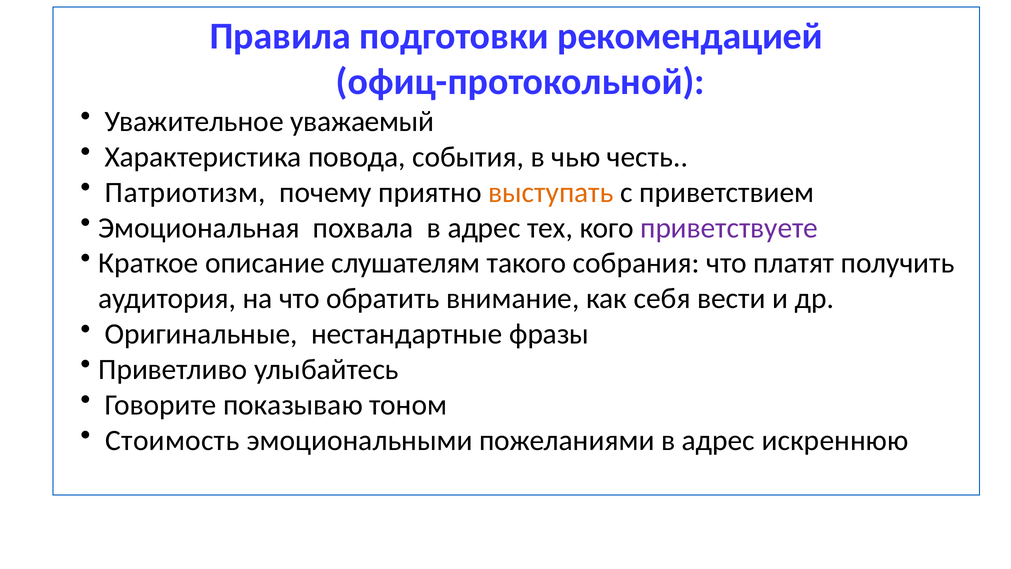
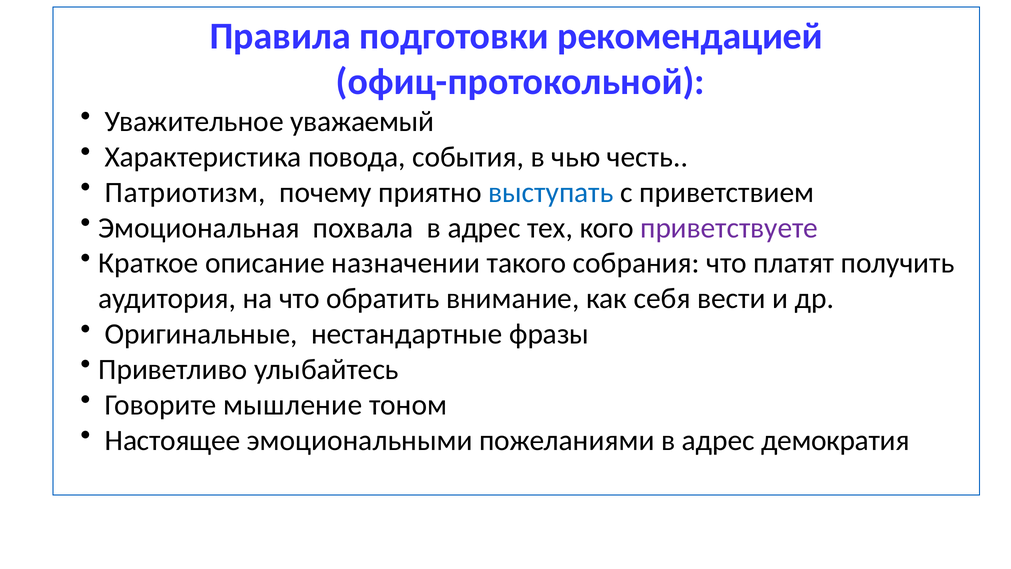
выступать colour: orange -> blue (551, 192)
слушателям: слушателям -> назначении (406, 263)
показываю: показываю -> мышление (293, 405)
Стоимость: Стоимость -> Настоящее (173, 440)
искреннюю: искреннюю -> демократия (835, 440)
